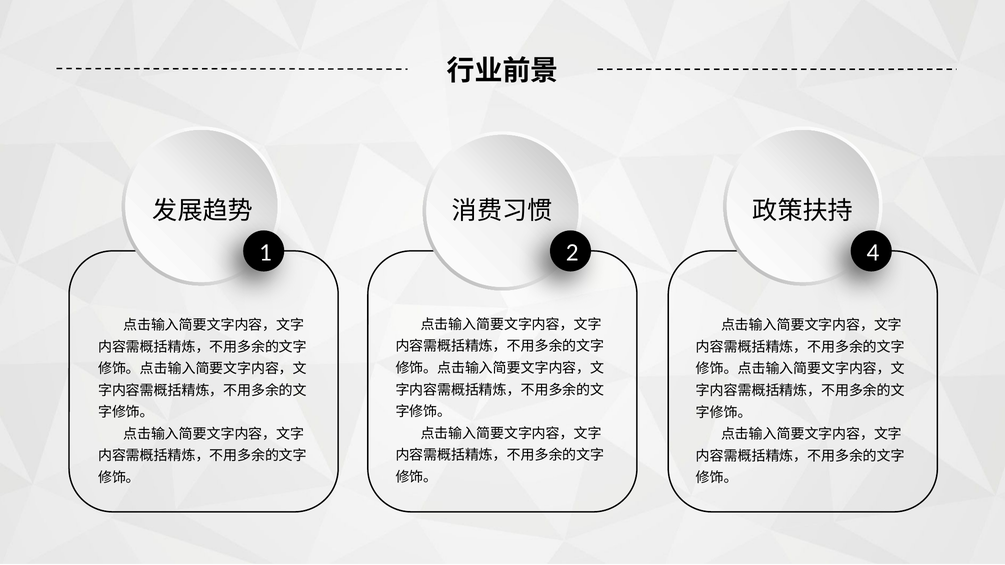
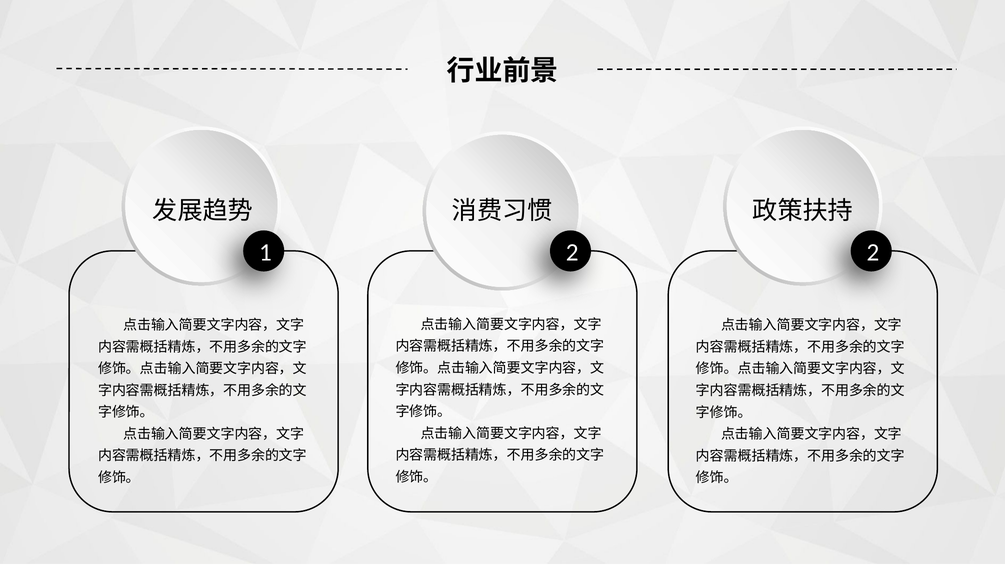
2 4: 4 -> 2 (873, 253)
